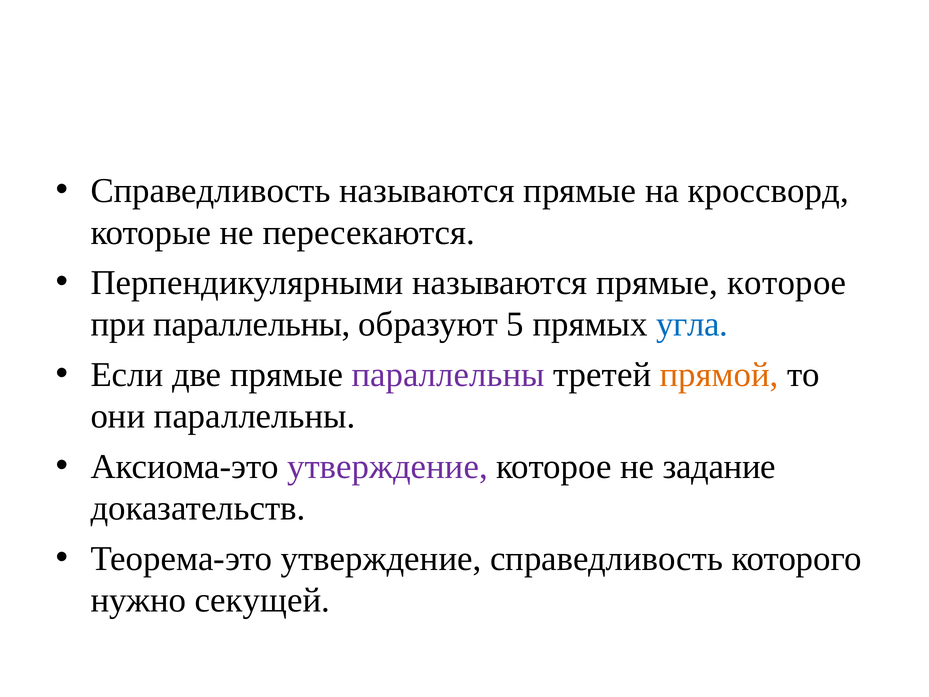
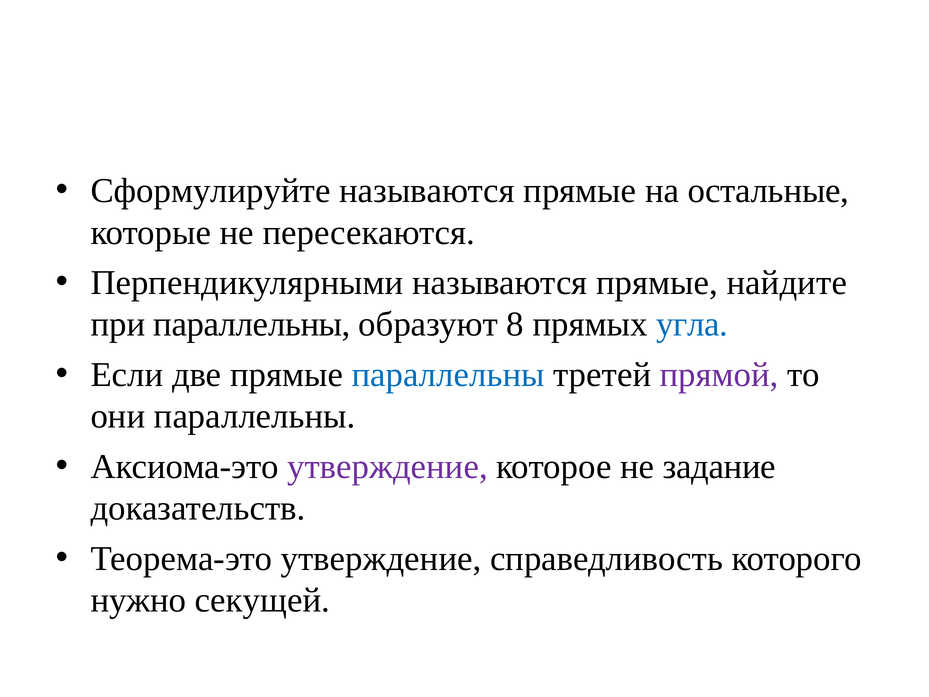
Справедливость: Справедливость -> Сформулируйте (211, 191)
кроссворд: кроссворд -> остальные (769, 191)
прямые которое: которое -> найдите (787, 283)
5: 5 -> 8 (515, 324)
параллельны colour: purple -> blue (448, 374)
прямой colour: orange -> purple (719, 374)
